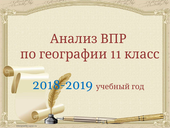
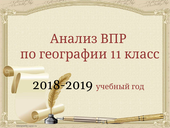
2018-2019 colour: blue -> black (63, 85)
